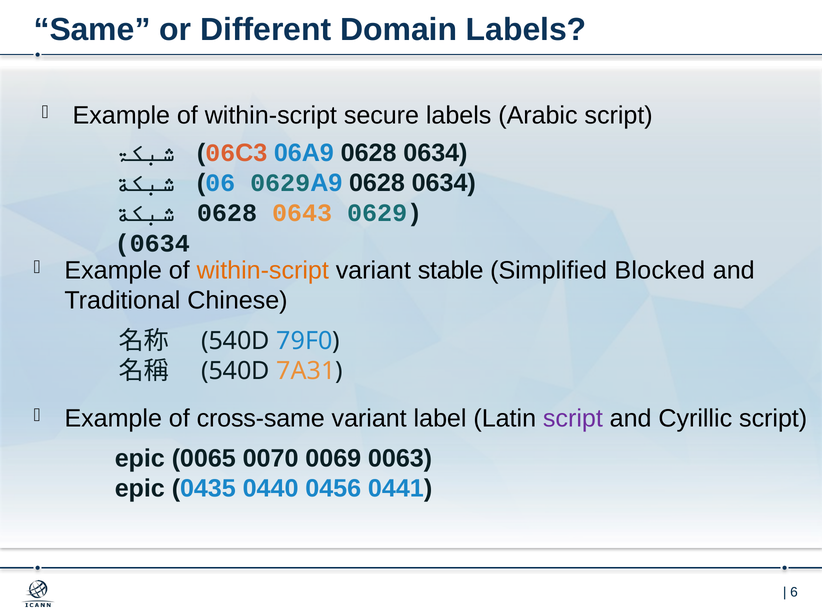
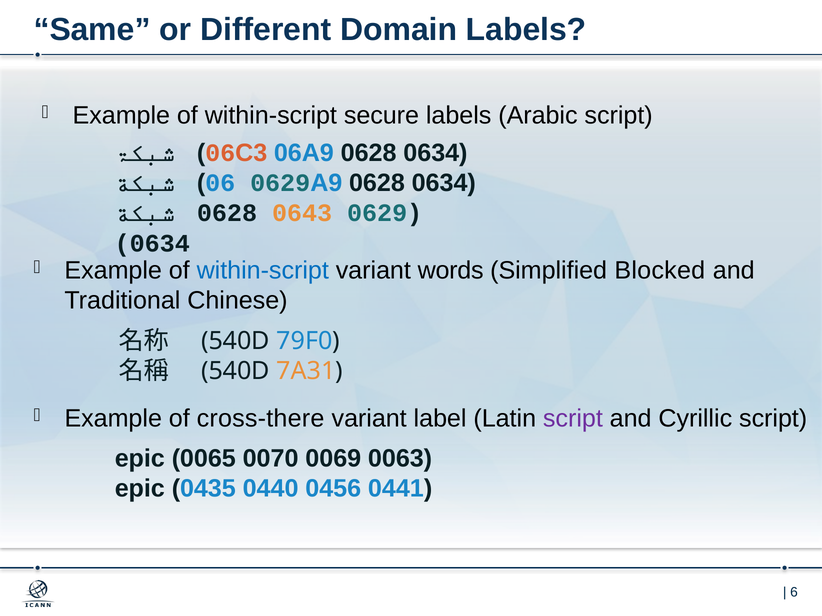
within-script colour: orange -> blue (263, 271)
stable: stable -> words (451, 271)
cross-same: cross-same -> cross-there (261, 419)
